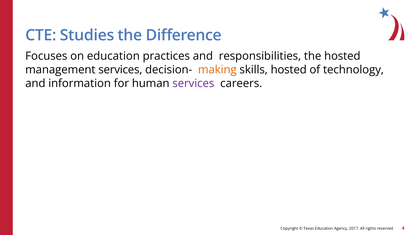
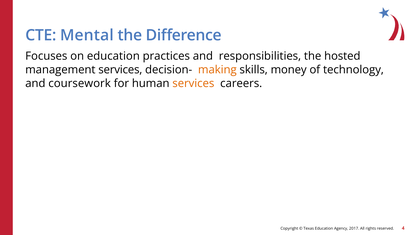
Studies: Studies -> Mental (87, 35)
skills hosted: hosted -> money (289, 70)
information: information -> coursework (80, 83)
services colour: purple -> orange (193, 83)
